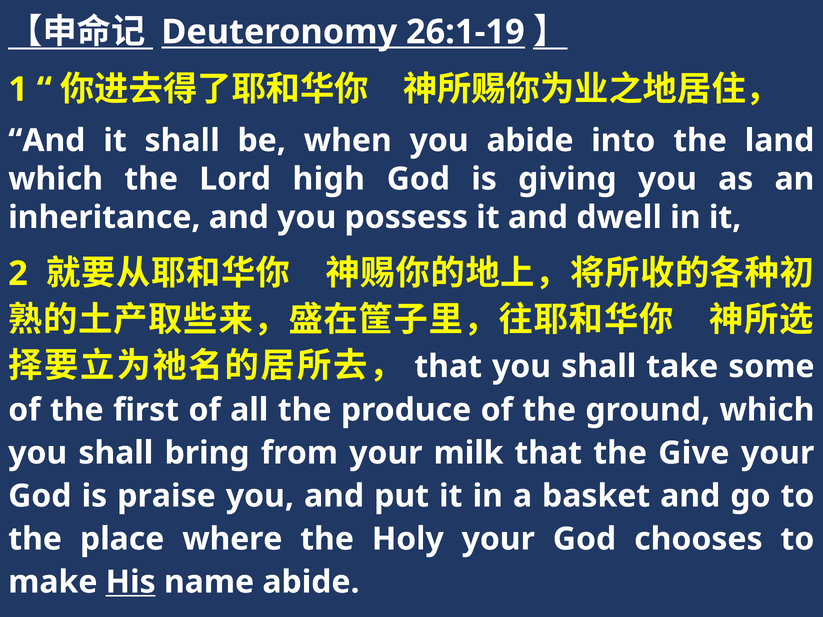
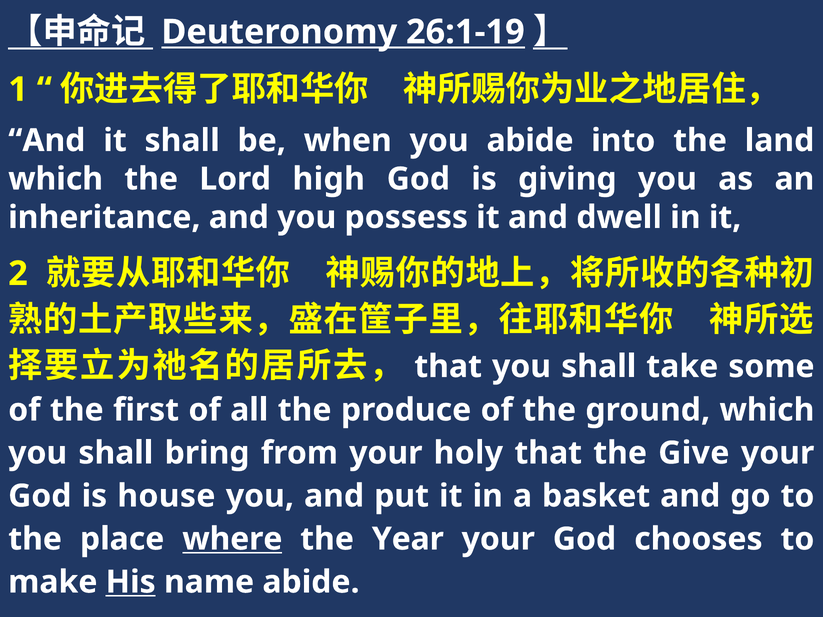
milk: milk -> holy (468, 453)
praise: praise -> house (166, 496)
where underline: none -> present (232, 539)
Holy: Holy -> Year (408, 539)
